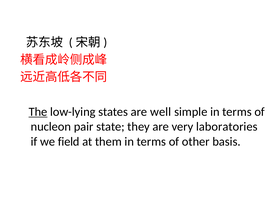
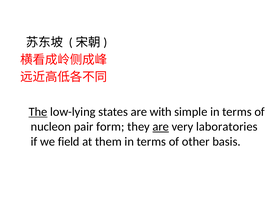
well: well -> with (161, 112)
state: state -> form (110, 127)
are underline: none -> present (161, 127)
